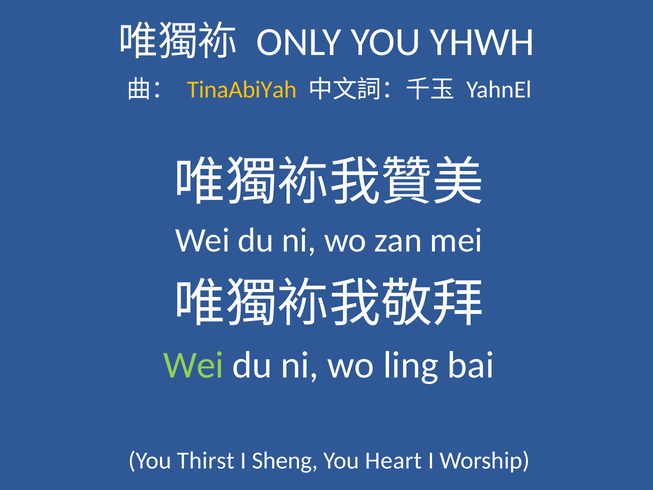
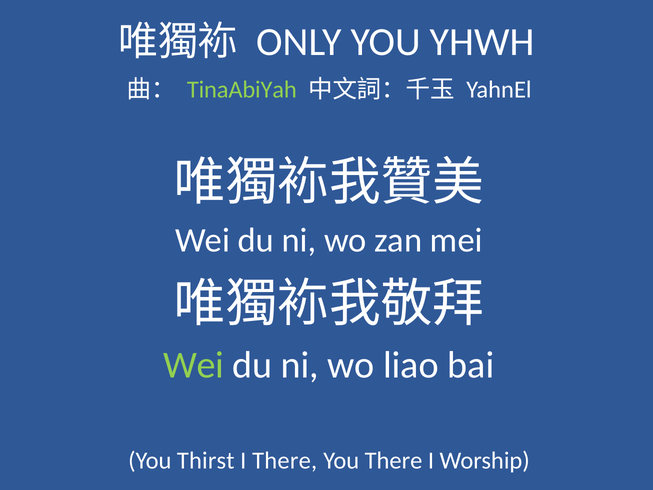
TinaAbiYah colour: yellow -> light green (242, 90)
ling: ling -> liao (411, 365)
I Sheng: Sheng -> There (285, 461)
You Heart: Heart -> There (394, 461)
